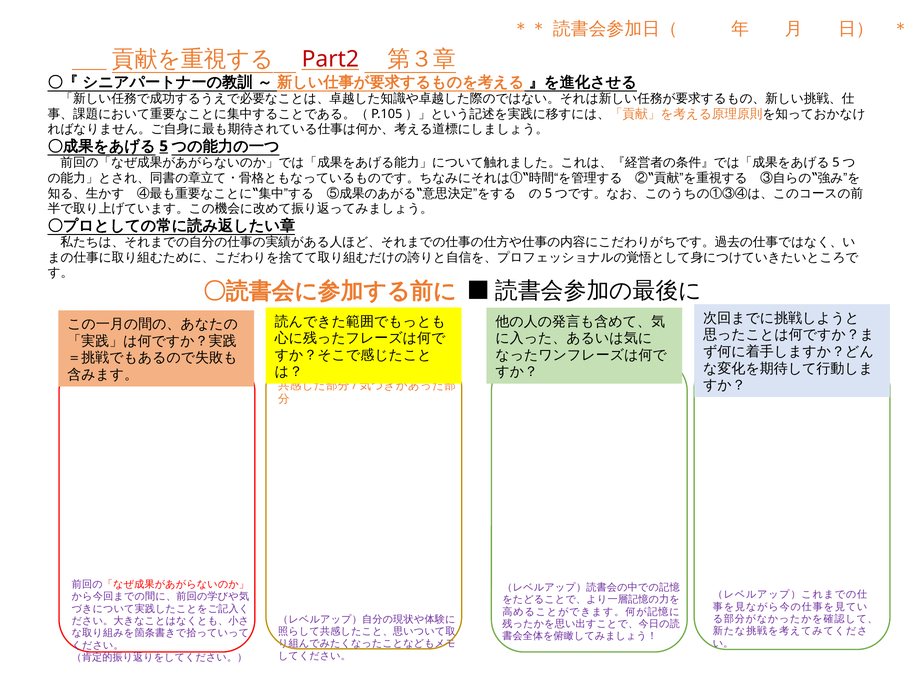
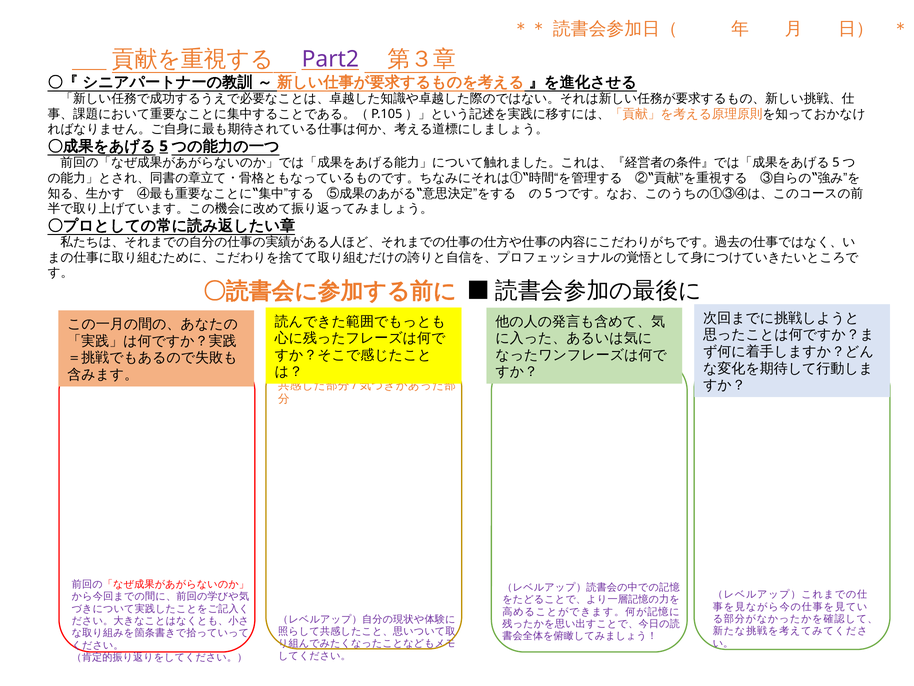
Part2 colour: red -> purple (330, 59)
